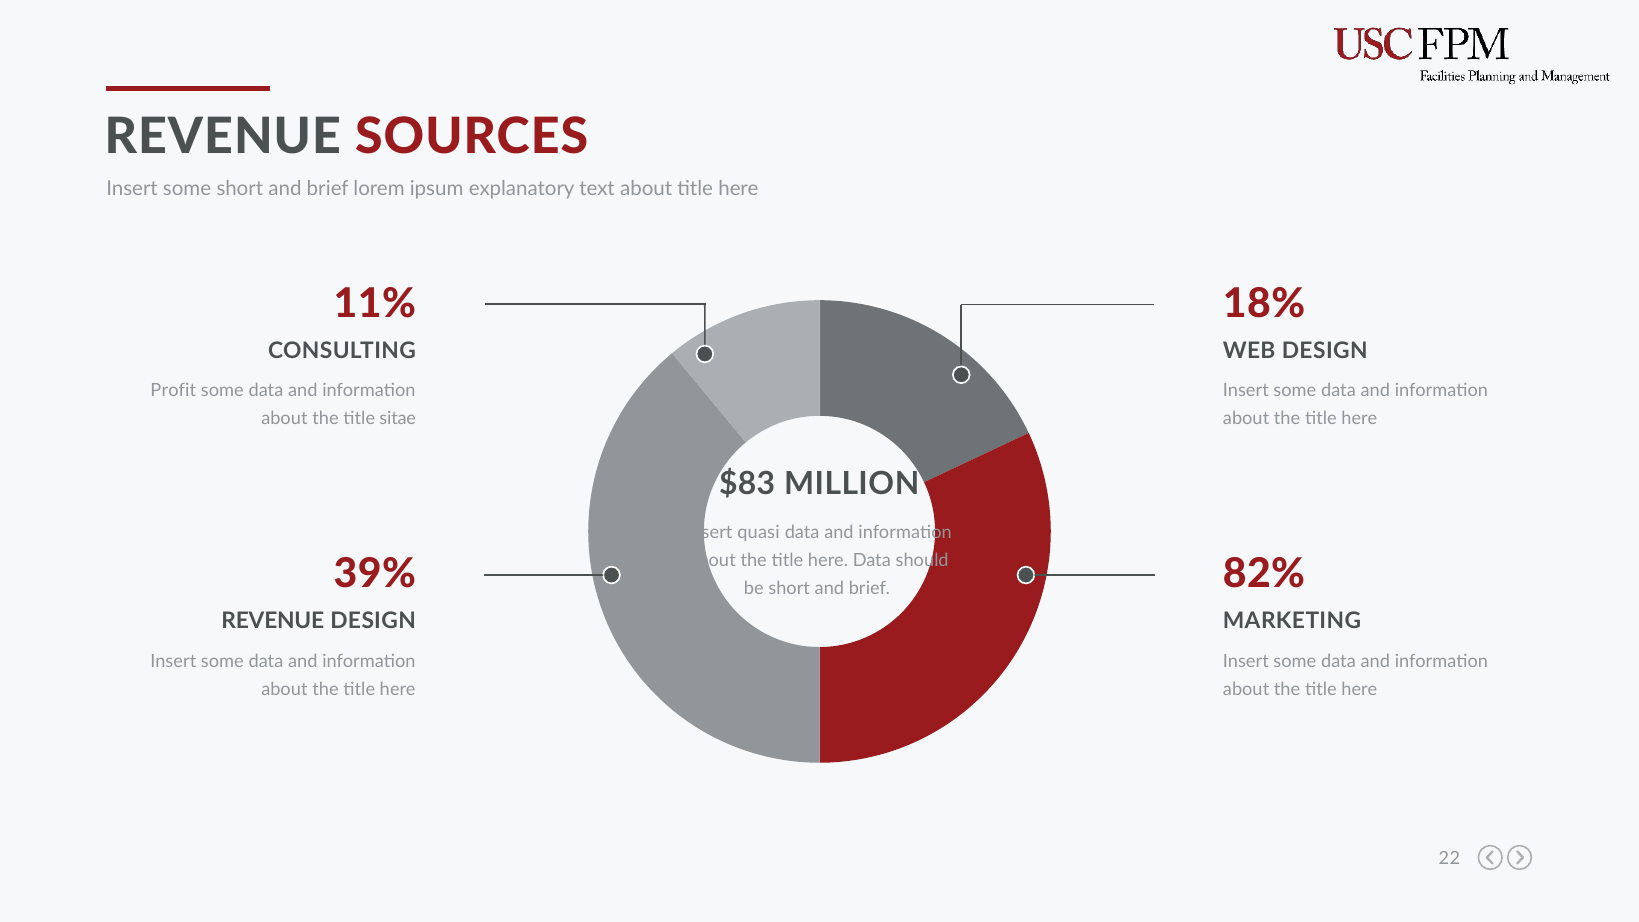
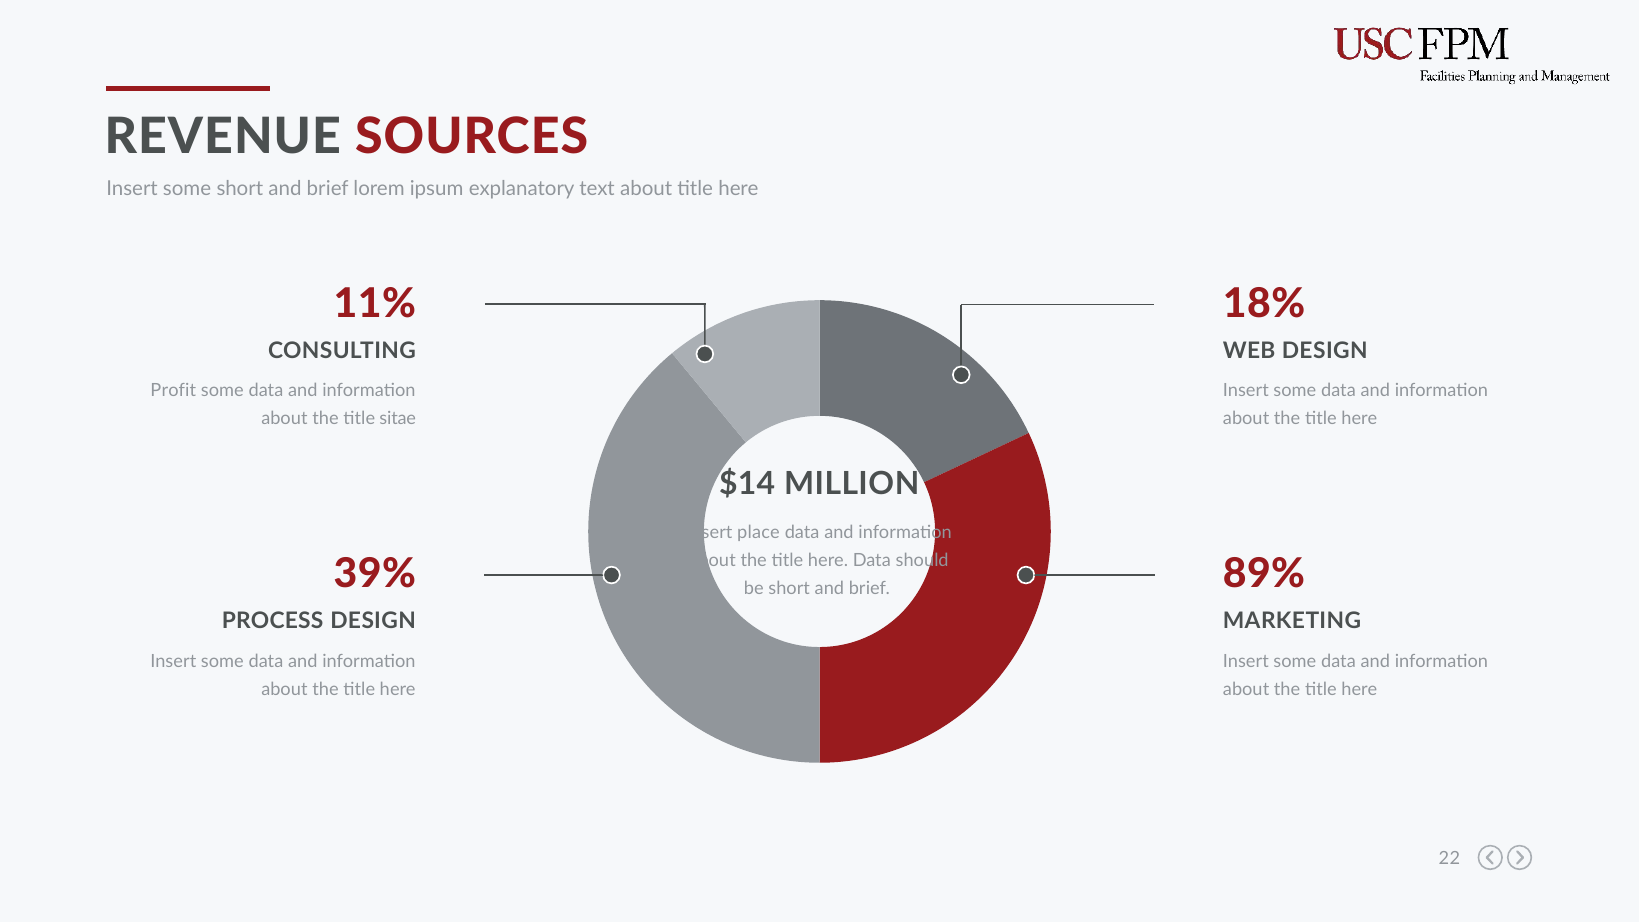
$83: $83 -> $14 (747, 484)
quasi: quasi -> place (759, 532)
82%: 82% -> 89% (1264, 574)
REVENUE: REVENUE -> PROCESS (273, 621)
